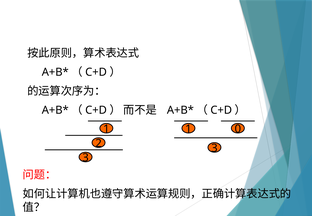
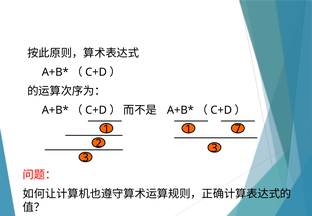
0: 0 -> 7 (238, 129)
